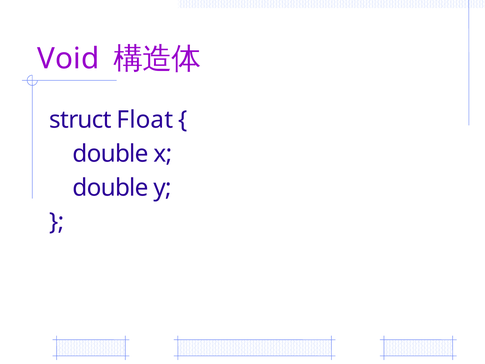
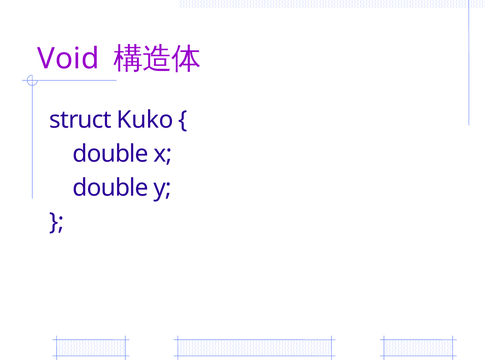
Float: Float -> Kuko (145, 120)
